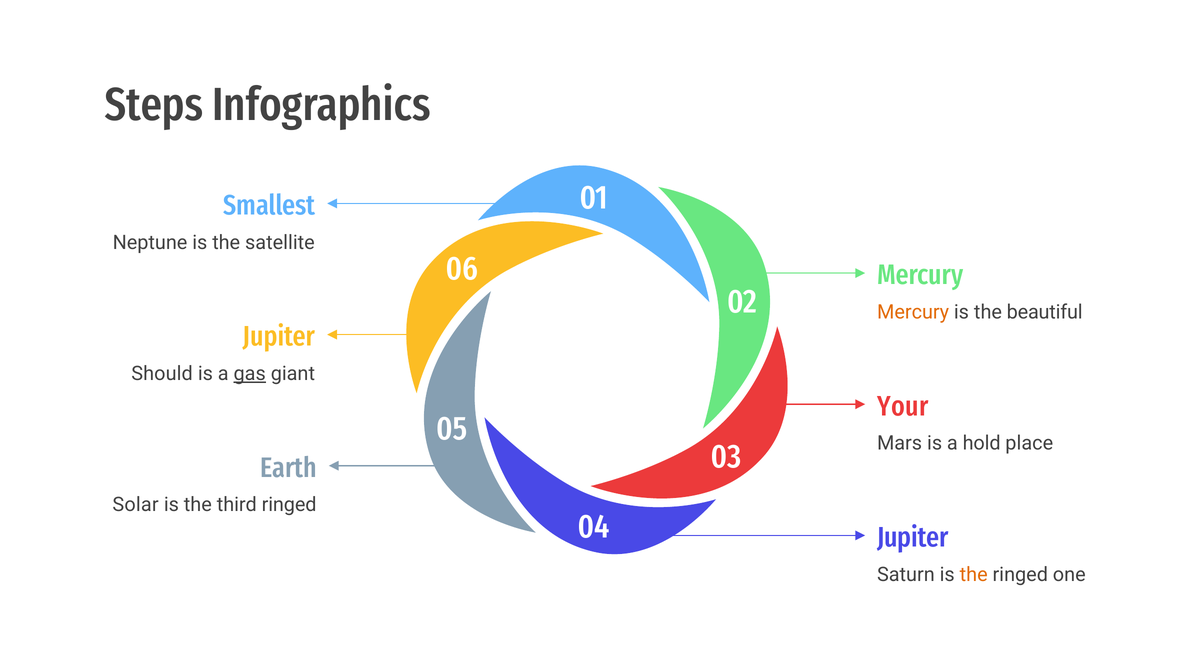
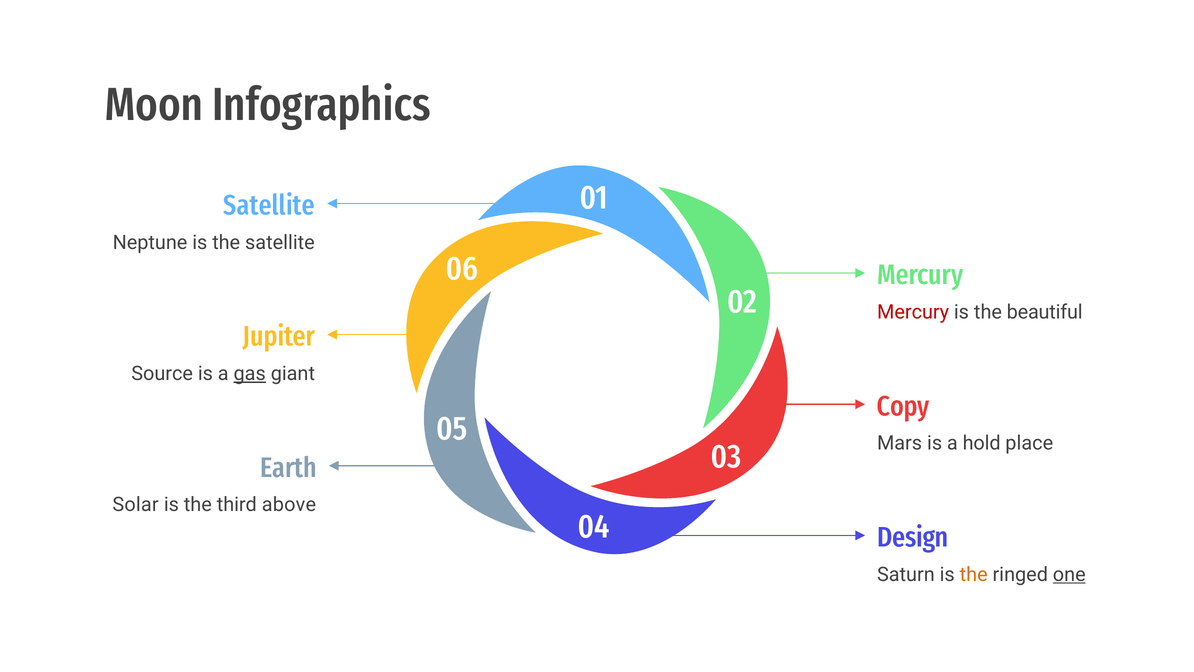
Steps: Steps -> Moon (154, 105)
Smallest: Smallest -> Satellite (269, 205)
Mercury colour: orange -> red (913, 312)
Should: Should -> Source (162, 373)
Your: Your -> Copy (903, 406)
third ringed: ringed -> above (289, 505)
Jupiter: Jupiter -> Design (913, 537)
one underline: none -> present (1069, 574)
